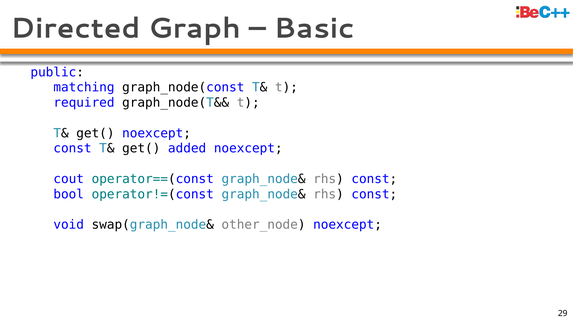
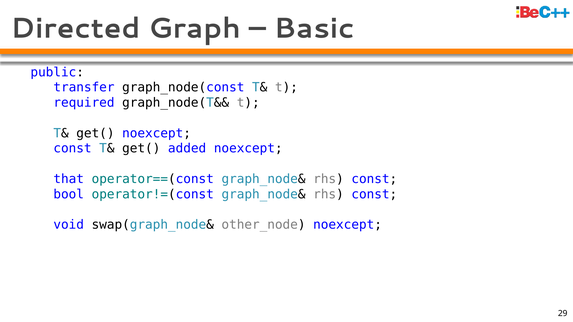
matching: matching -> transfer (84, 88)
cout: cout -> that (69, 179)
